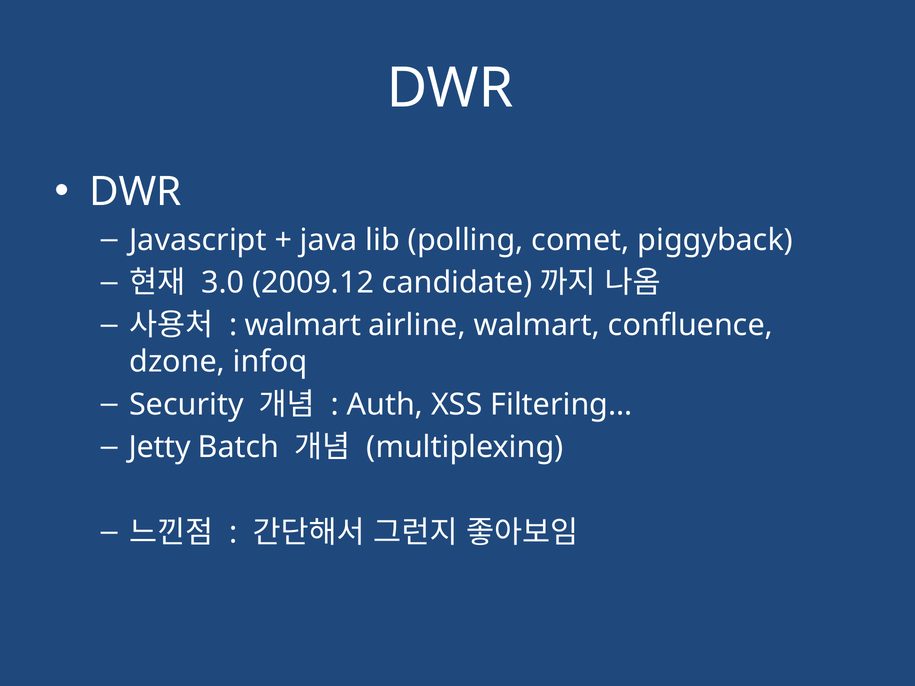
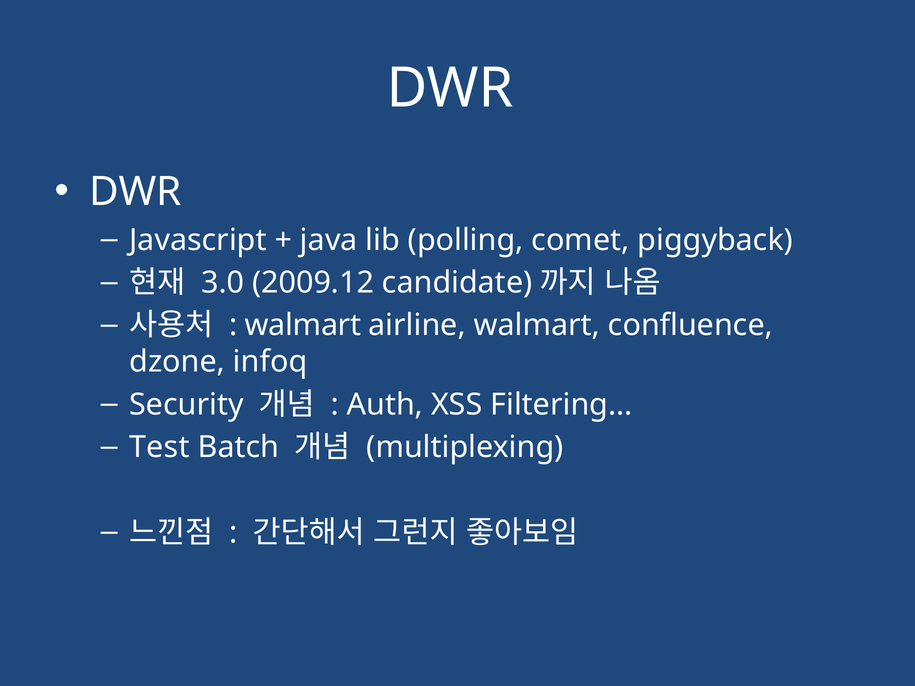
Jetty: Jetty -> Test (159, 447)
